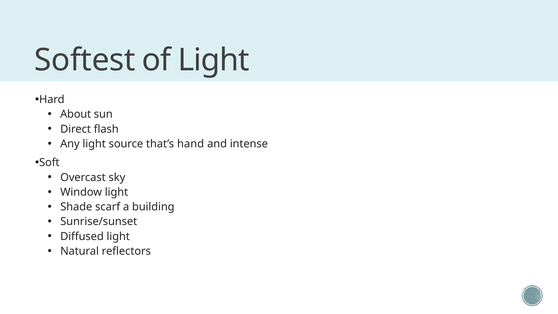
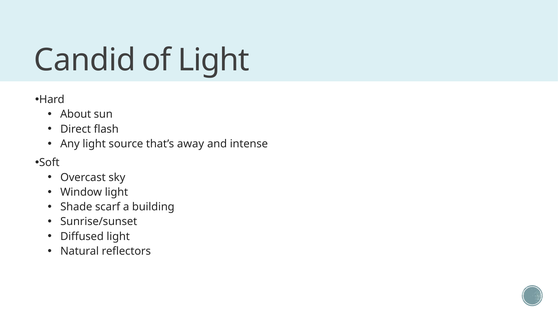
Softest: Softest -> Candid (85, 60)
hand: hand -> away (191, 144)
